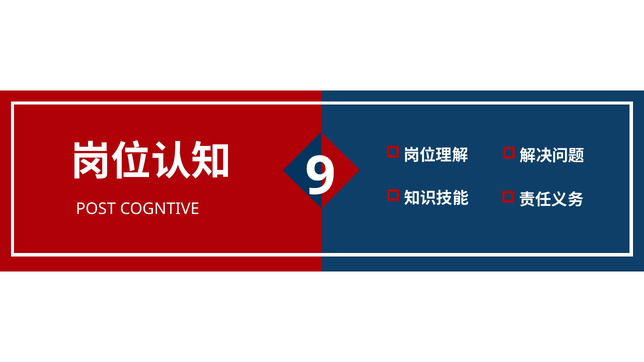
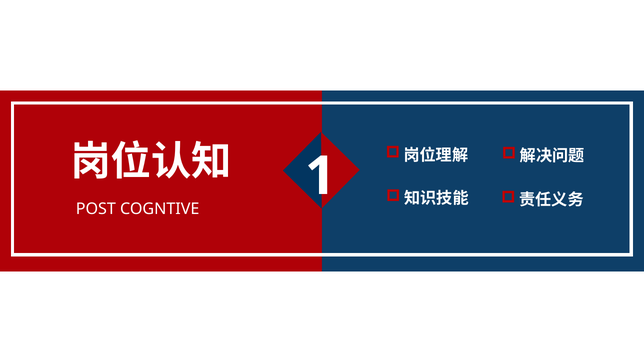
9: 9 -> 1 (320, 176)
